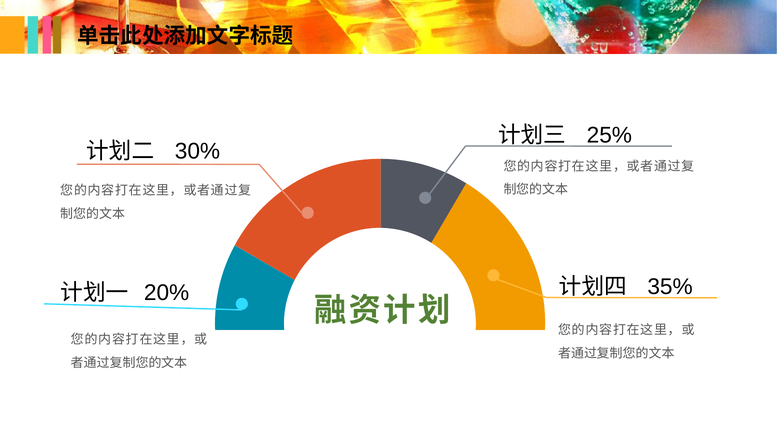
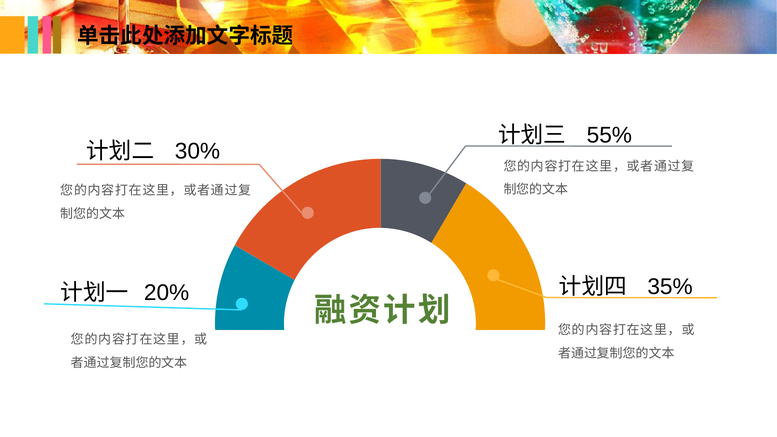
25%: 25% -> 55% (609, 135)
